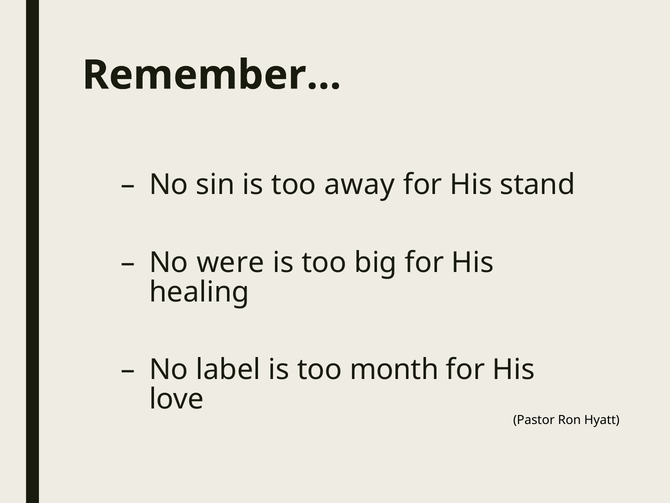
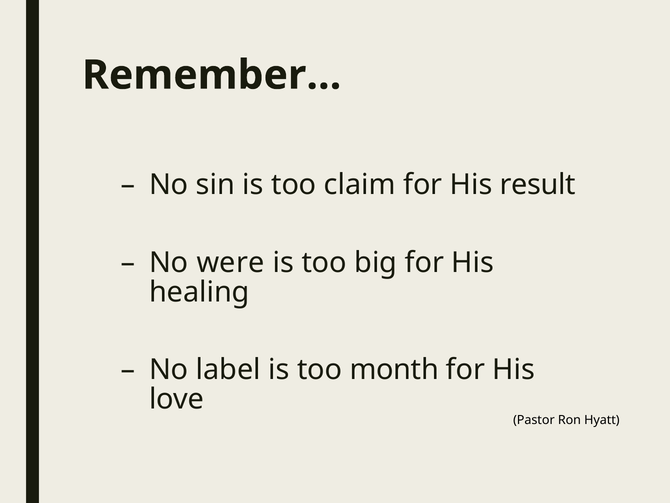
away: away -> claim (360, 185)
stand: stand -> result (538, 185)
